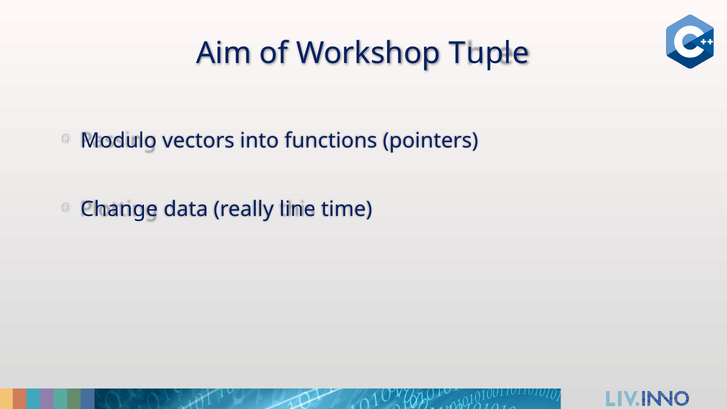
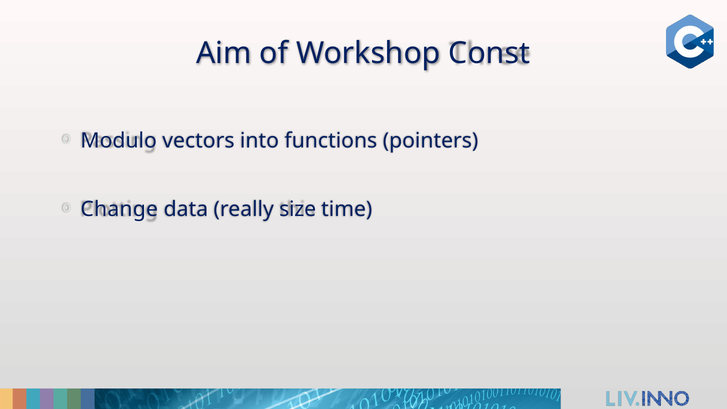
Tuple: Tuple -> Const (489, 53)
line: line -> size (298, 209)
